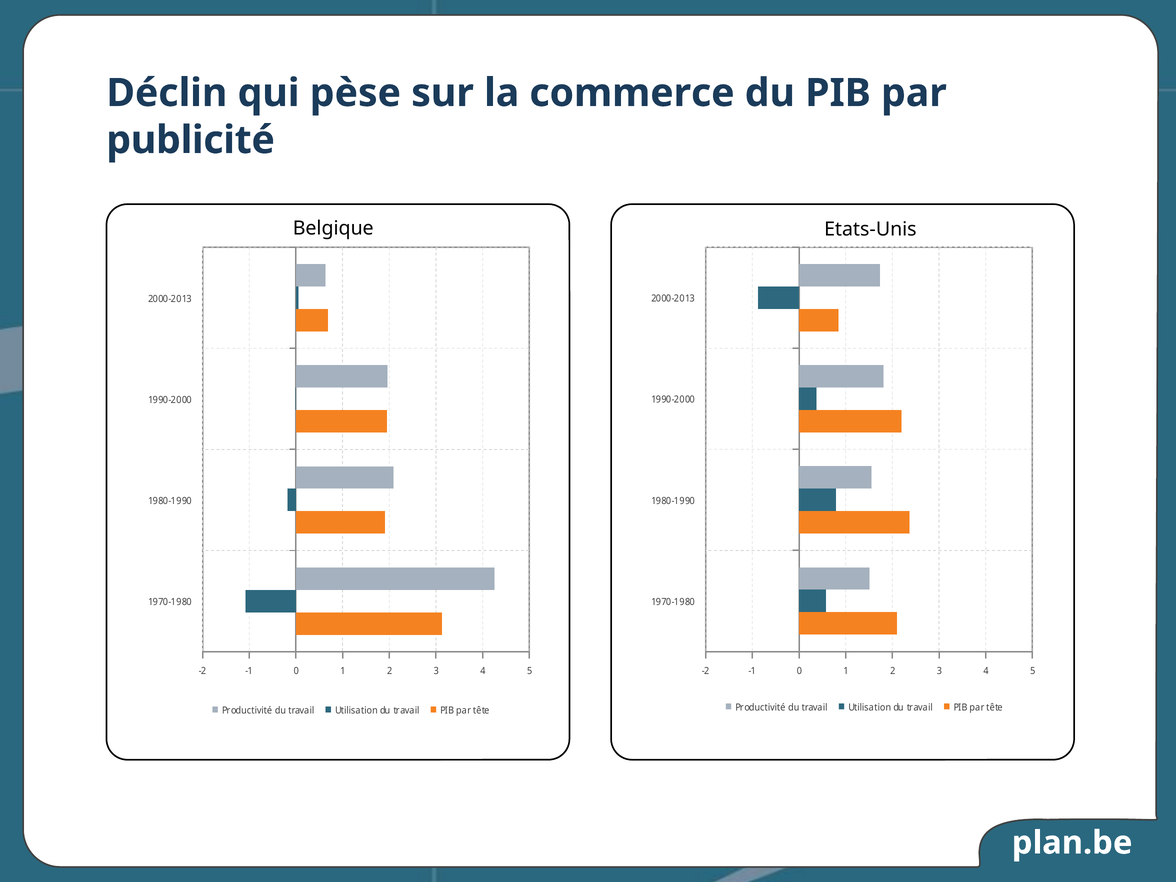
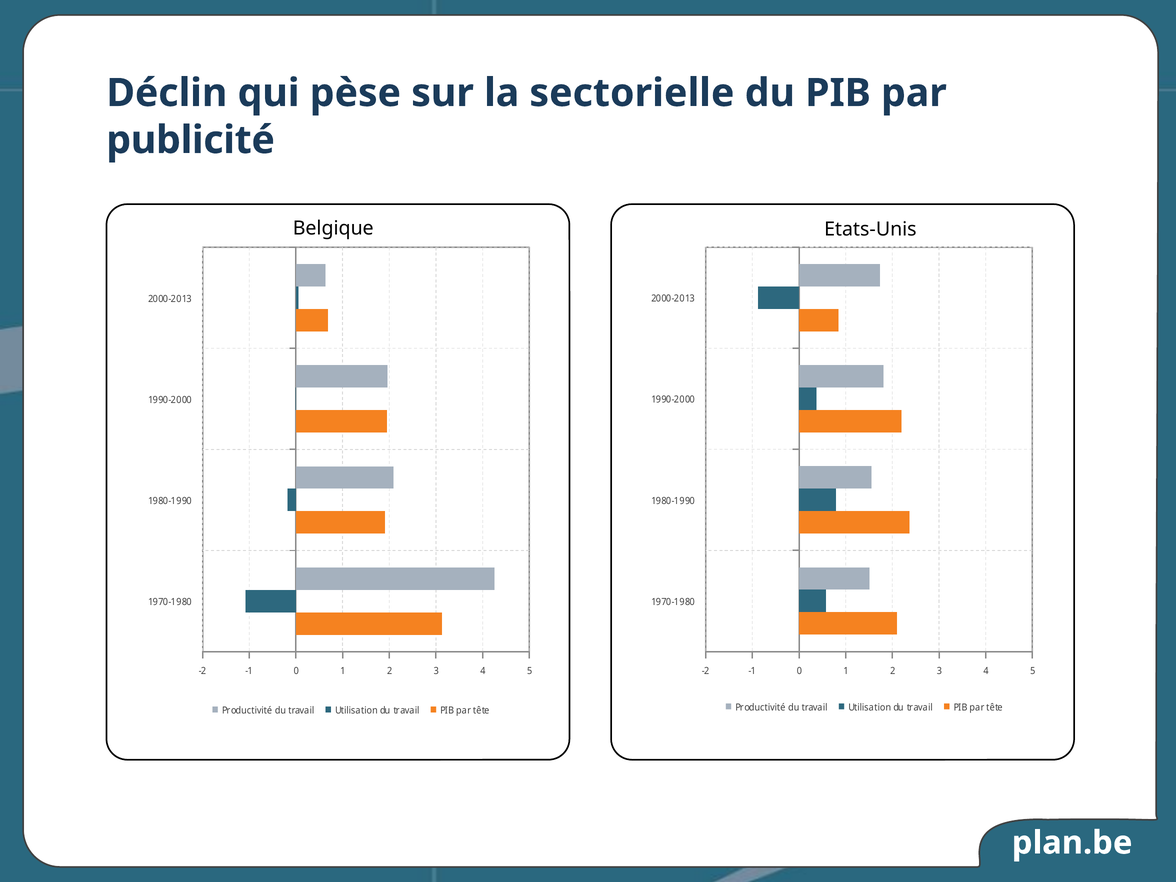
commerce: commerce -> sectorielle (632, 93)
